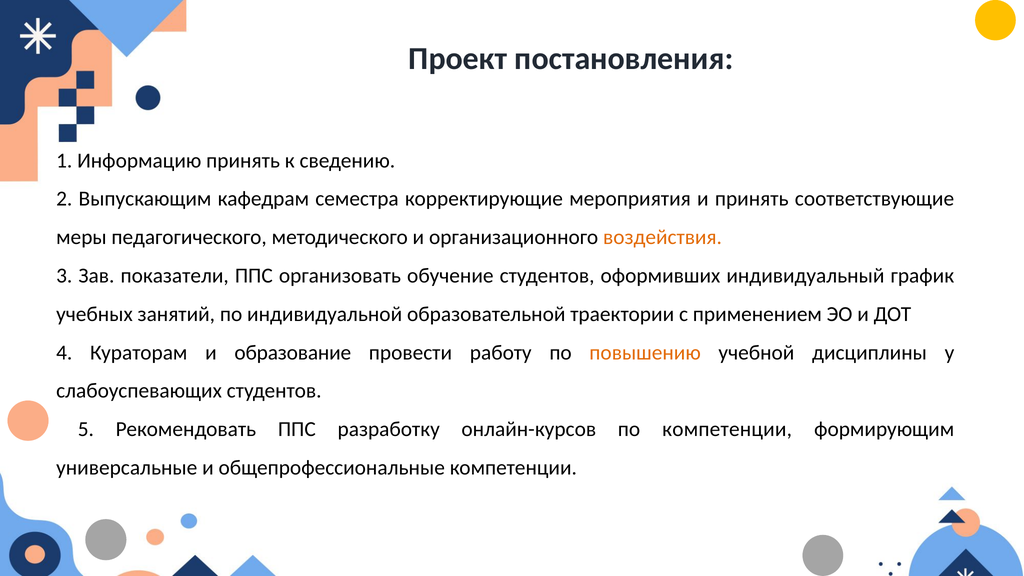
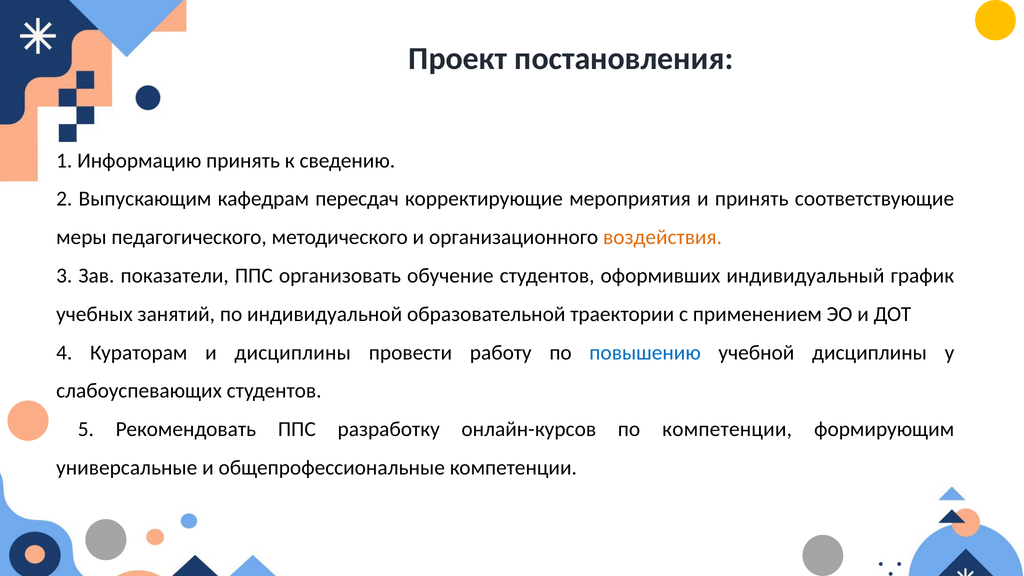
семестра: семестра -> пересдач (357, 199)
и образование: образование -> дисциплины (293, 352)
повышению colour: orange -> blue (645, 352)
